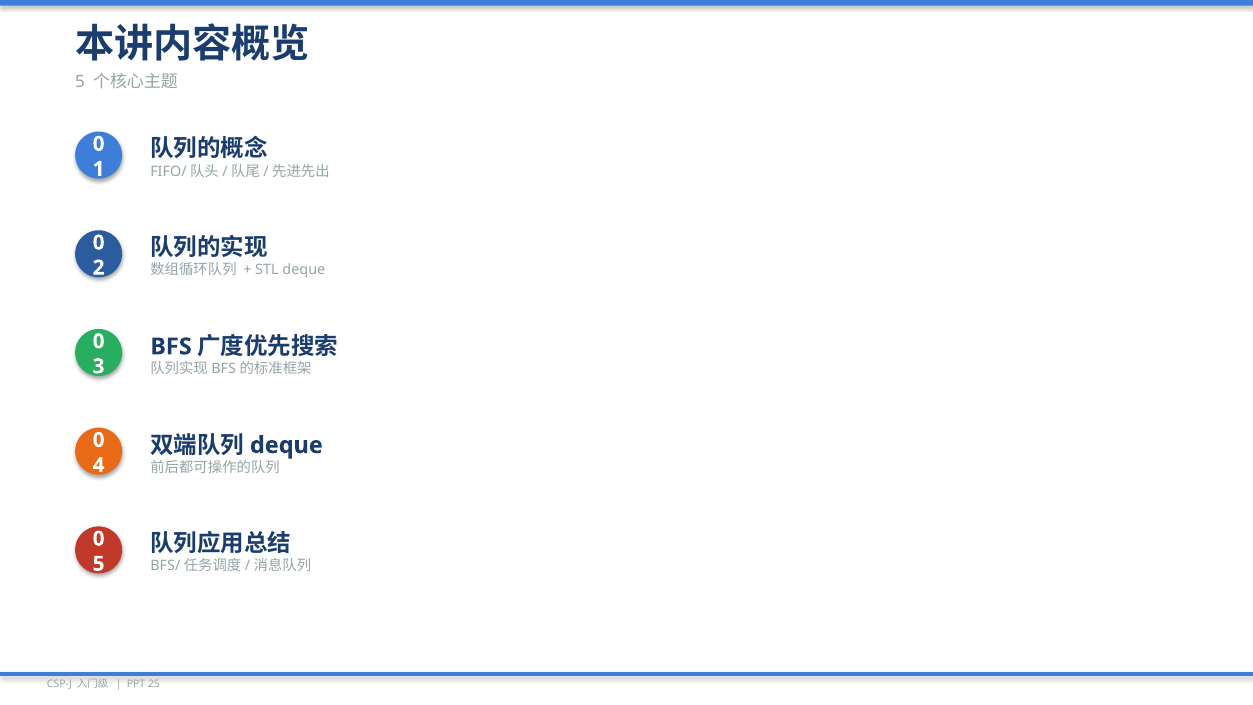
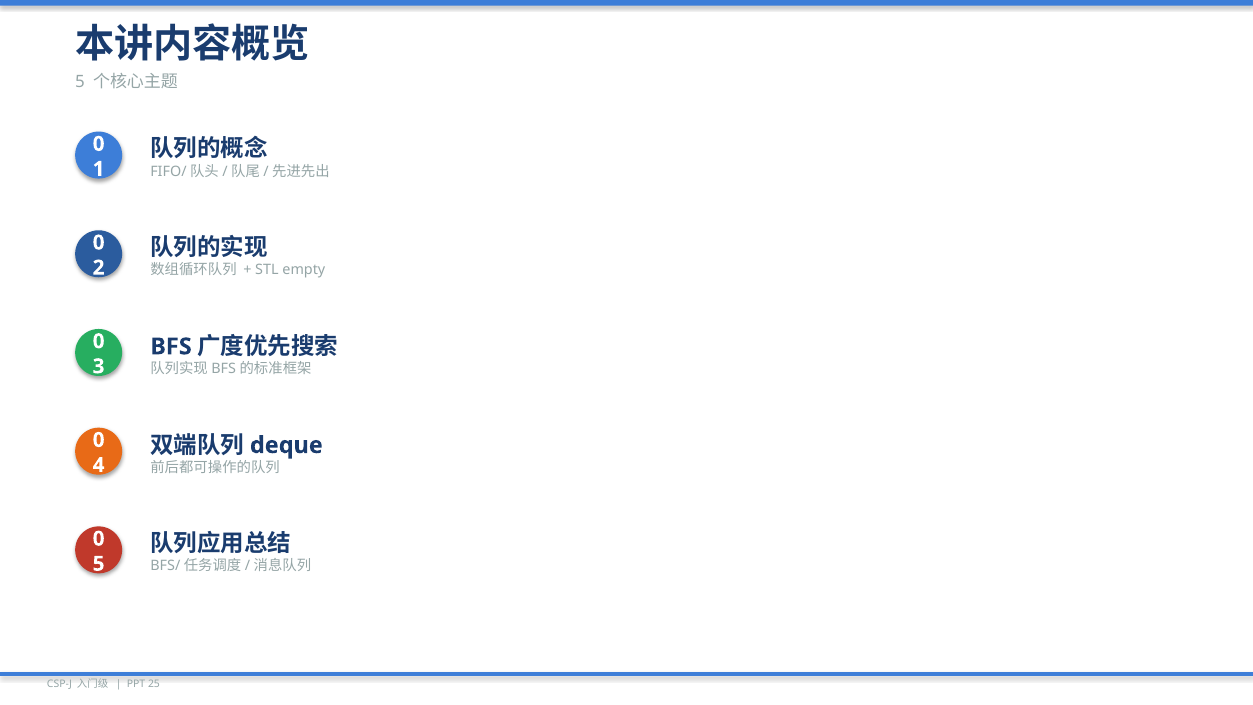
STL deque: deque -> empty (304, 270)
